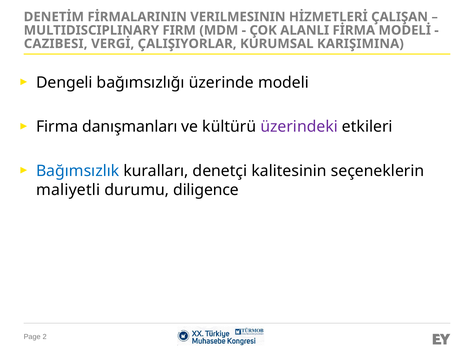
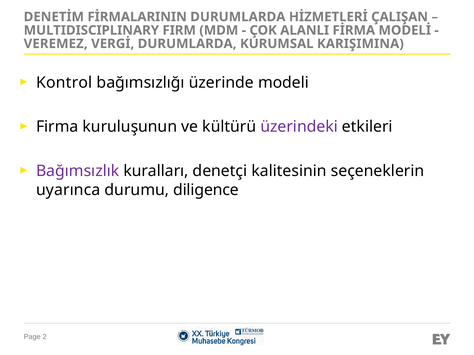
FİRMALARININ VERILMESININ: VERILMESININ -> DURUMLARDA (238, 17)
CAZIBESI: CAZIBESI -> VEREMEZ (56, 44)
VERGİ ÇALIŞIYORLAR: ÇALIŞIYORLAR -> DURUMLARDA (187, 44)
Dengeli: Dengeli -> Kontrol (64, 83)
danışmanları: danışmanları -> kuruluşunun (130, 127)
Bağımsızlık colour: blue -> purple (78, 171)
maliyetli: maliyetli -> uyarınca (68, 190)
